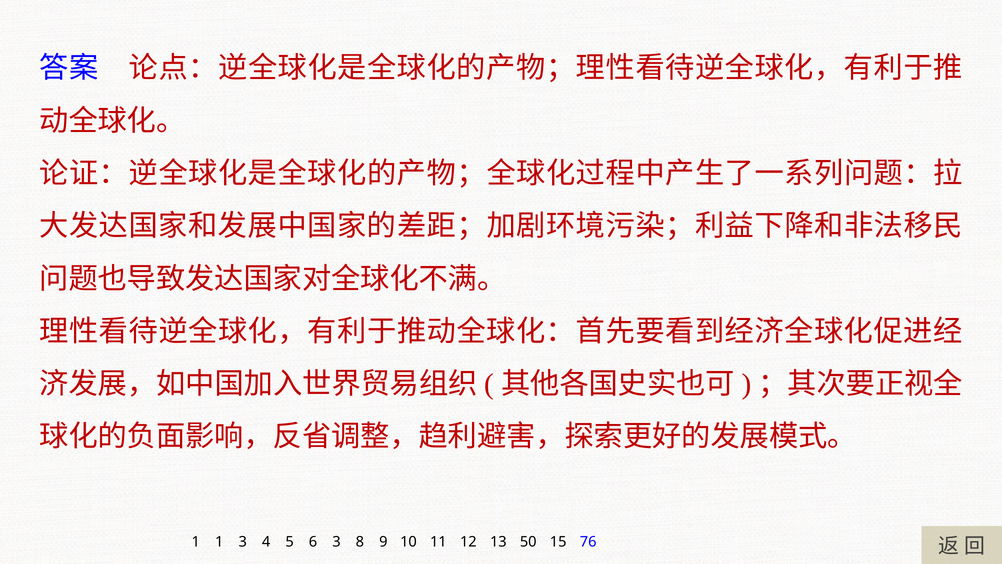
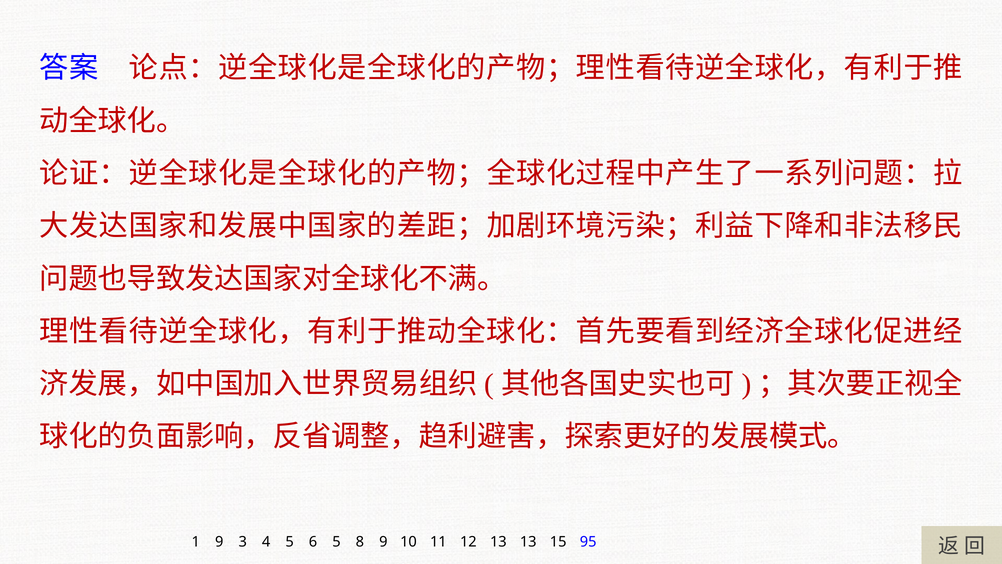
1 1: 1 -> 9 (219, 542)
6 3: 3 -> 5 (336, 542)
13 50: 50 -> 13 (528, 542)
76: 76 -> 95 (588, 542)
